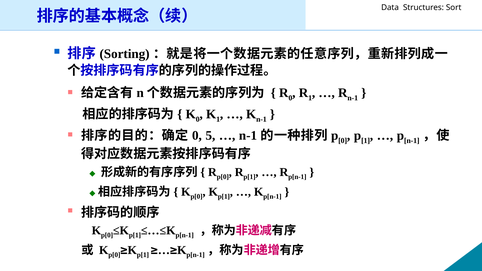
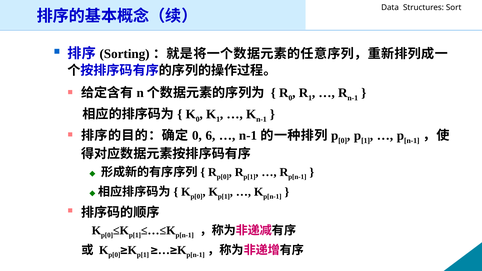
5: 5 -> 6 (210, 135)
